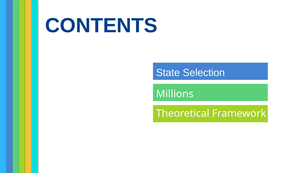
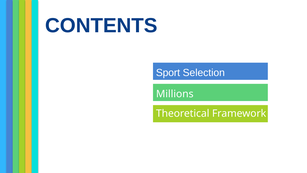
State: State -> Sport (168, 73)
